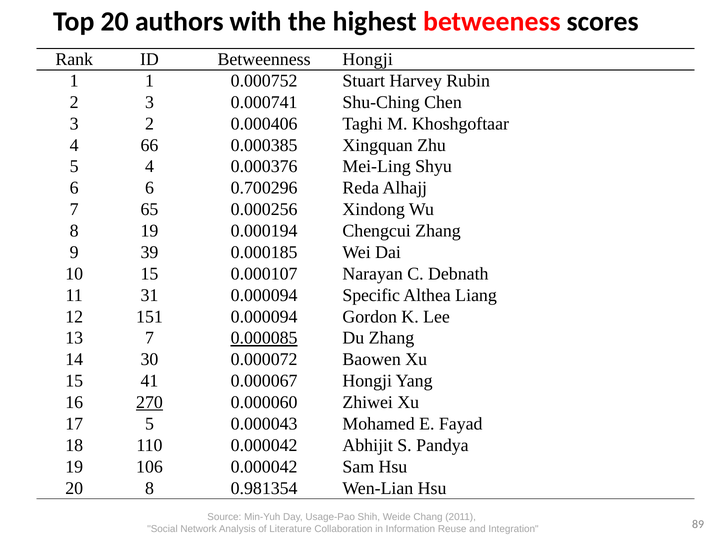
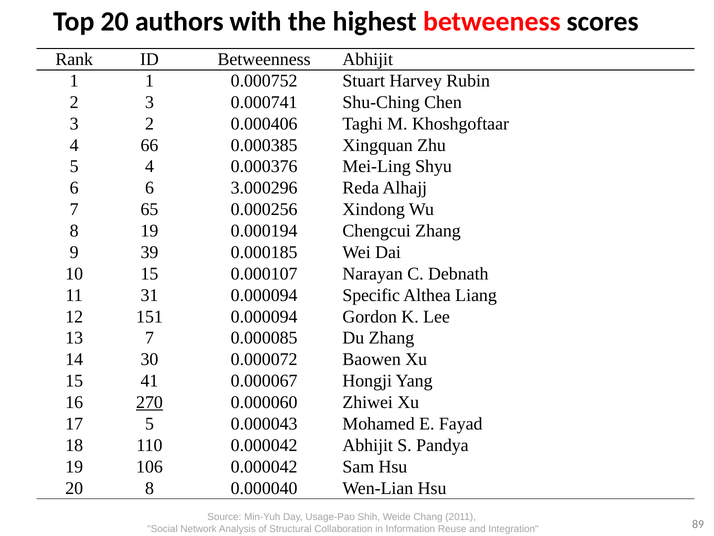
Betweenness Hongji: Hongji -> Abhijit (368, 59)
0.700296: 0.700296 -> 3.000296 (264, 188)
0.000085 underline: present -> none (264, 338)
0.981354: 0.981354 -> 0.000040 (264, 488)
Literature: Literature -> Structural (290, 528)
